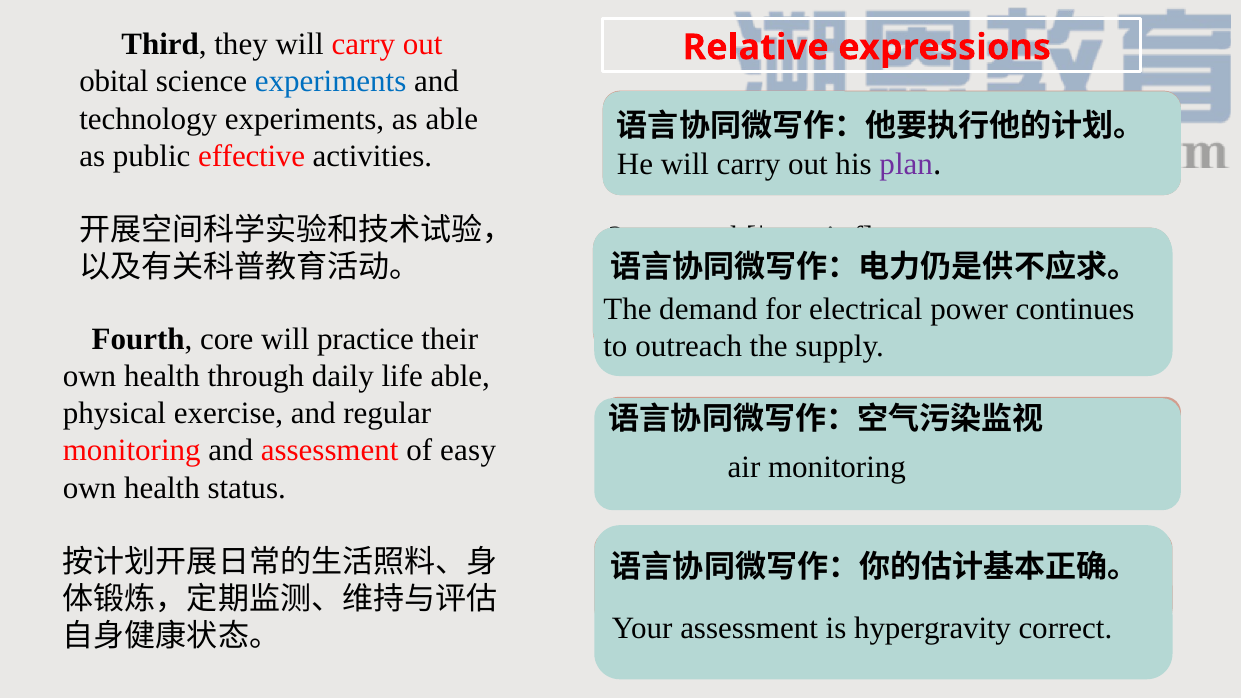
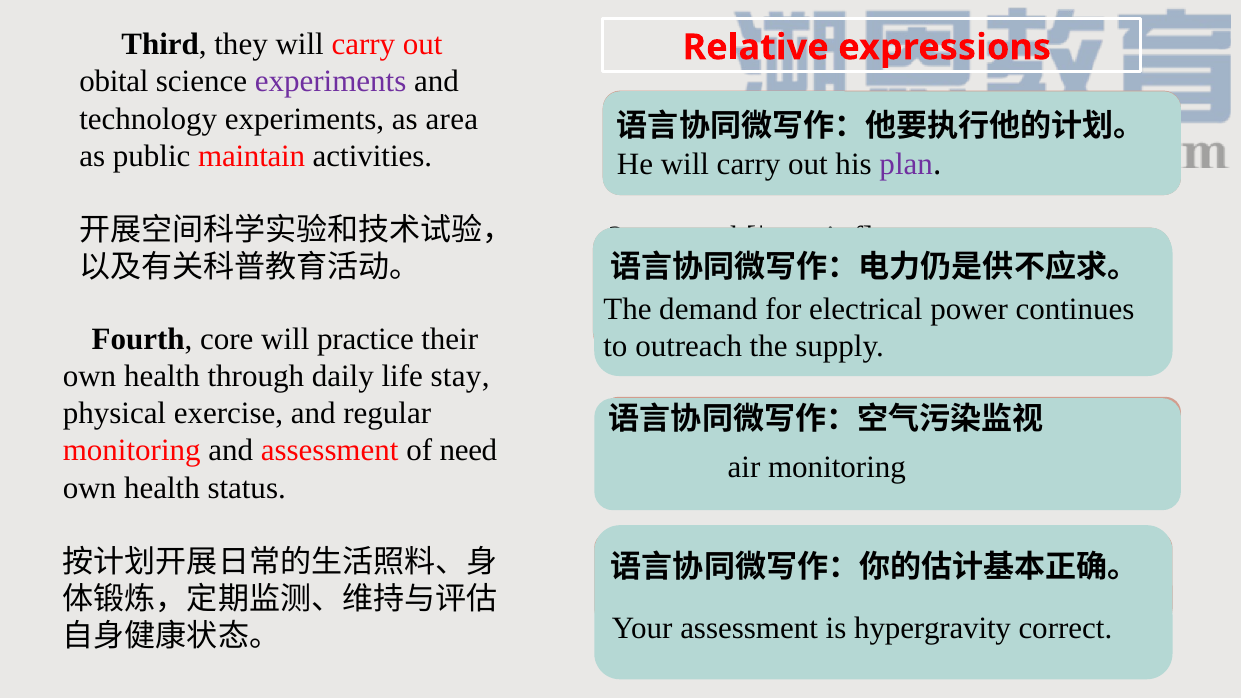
experiments colour: blue -> purple (331, 82)
as able: able -> area (452, 119)
effective: effective -> maintain (252, 156)
life able: able -> stay (460, 376)
easy: easy -> need (468, 451)
